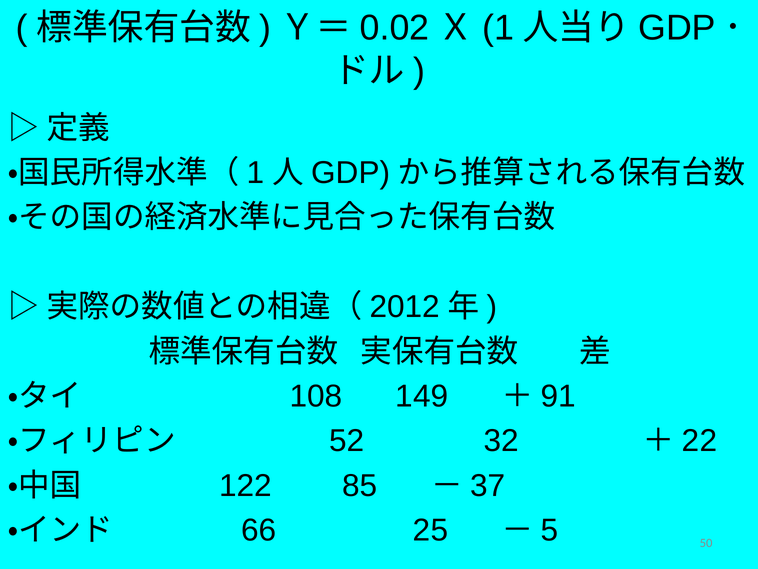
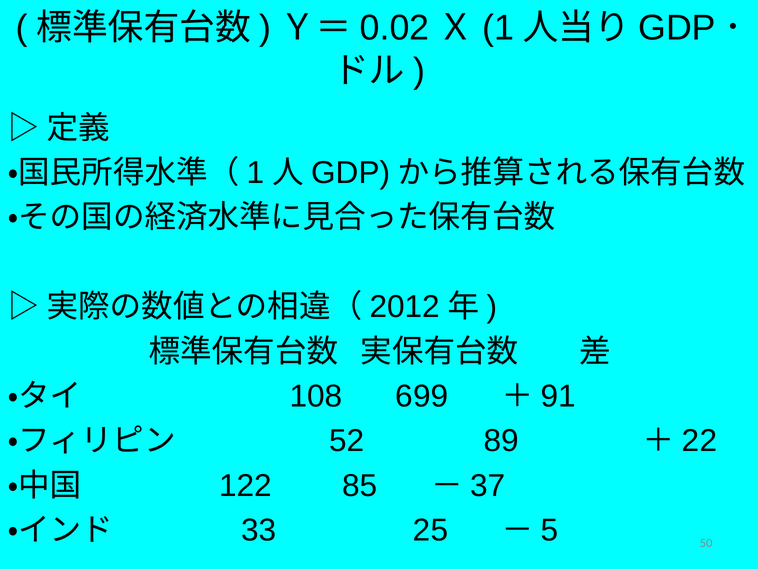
149: 149 -> 699 (422, 396)
32: 32 -> 89 (501, 441)
66: 66 -> 33 (259, 530)
